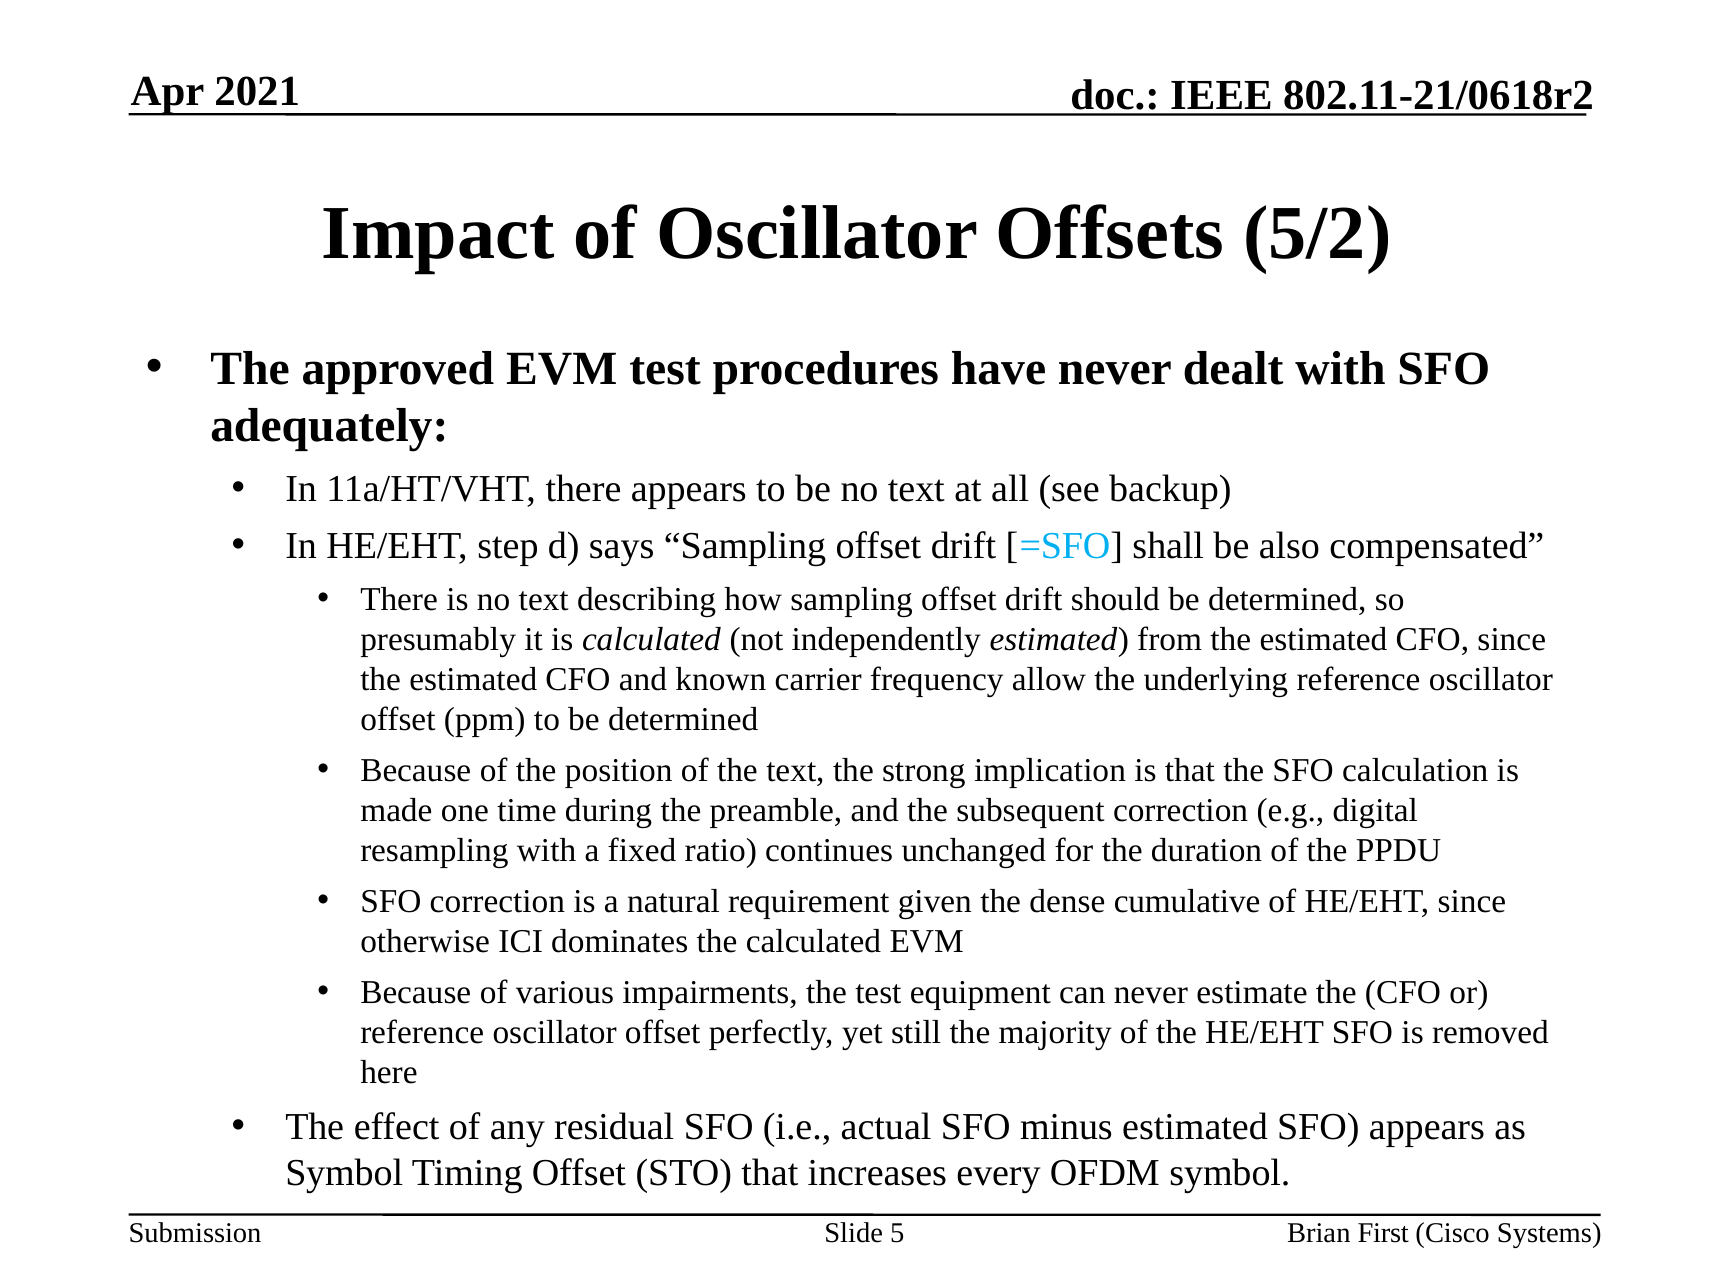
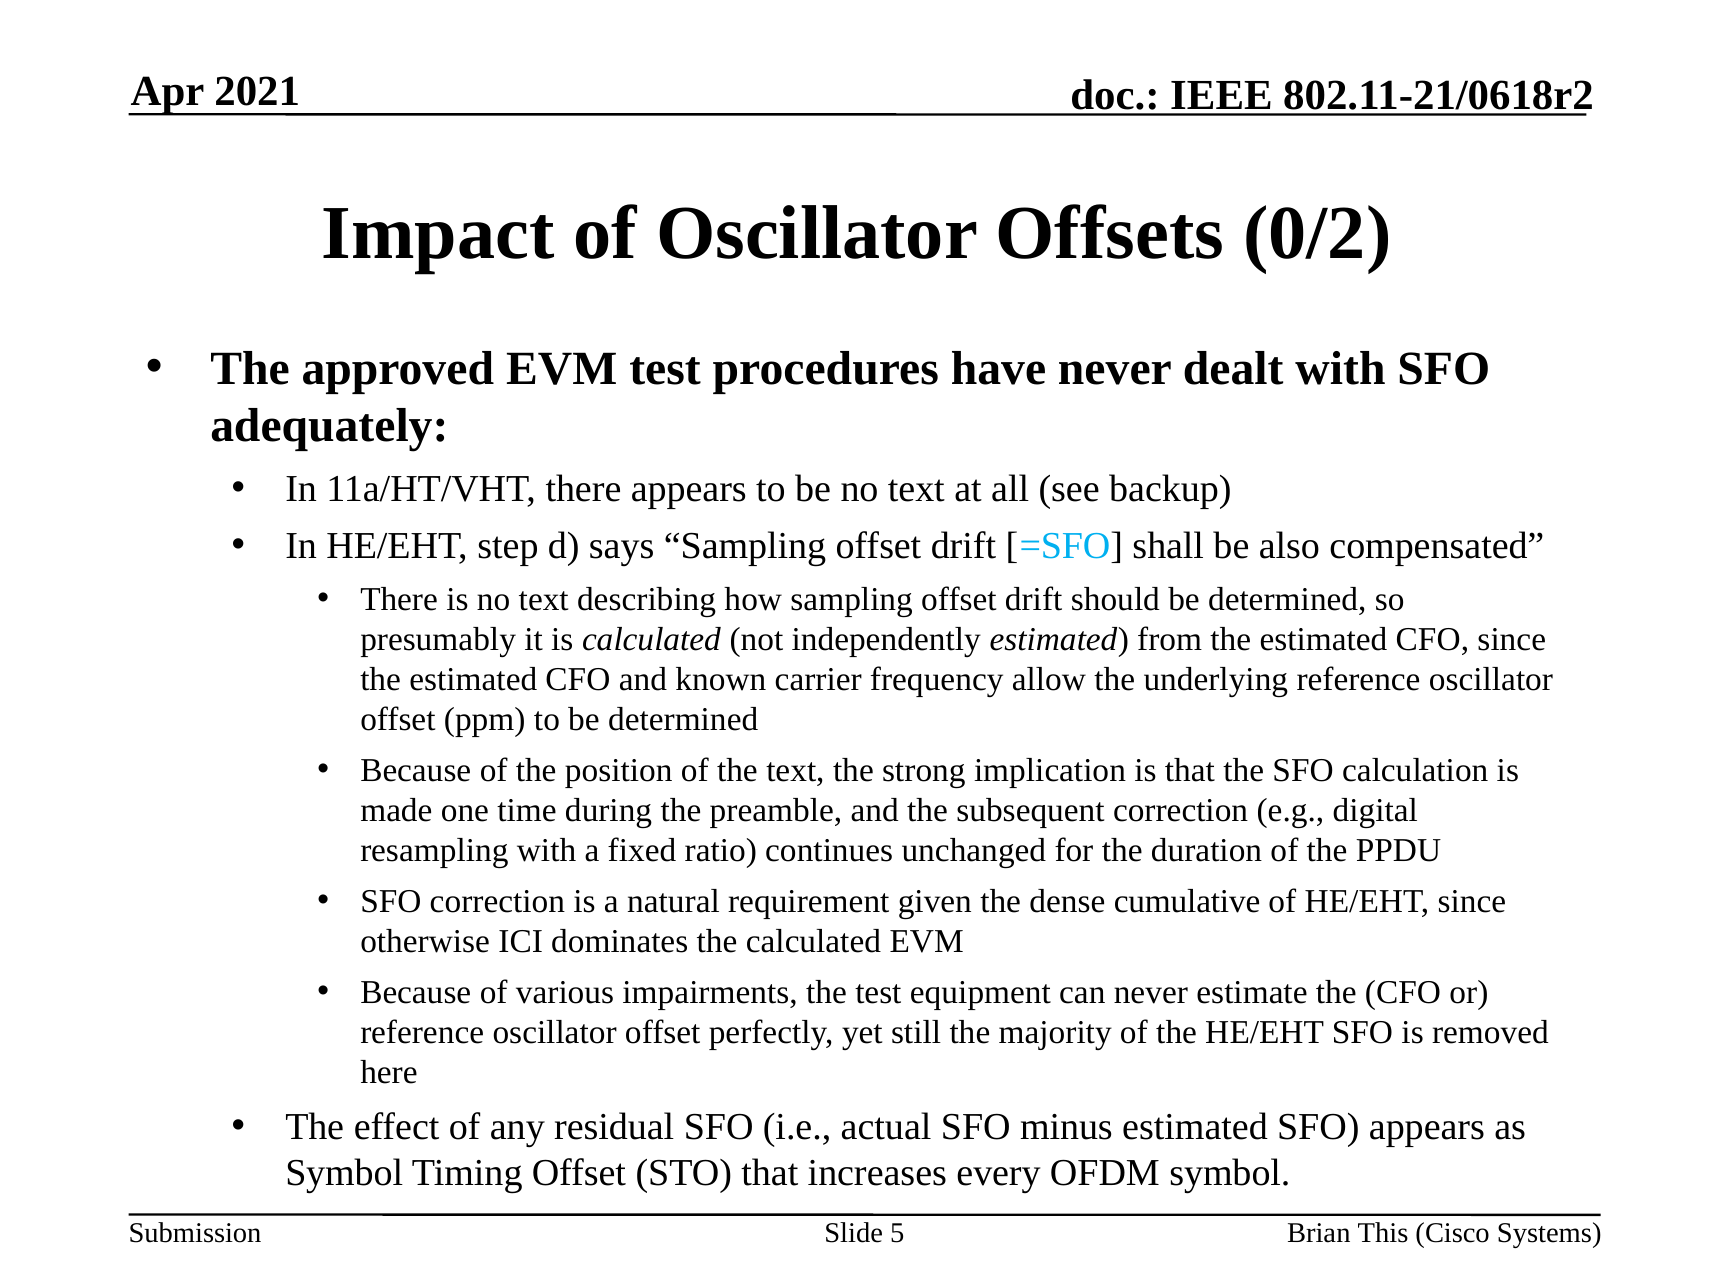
5/2: 5/2 -> 0/2 (1317, 234)
First: First -> This (1383, 1234)
